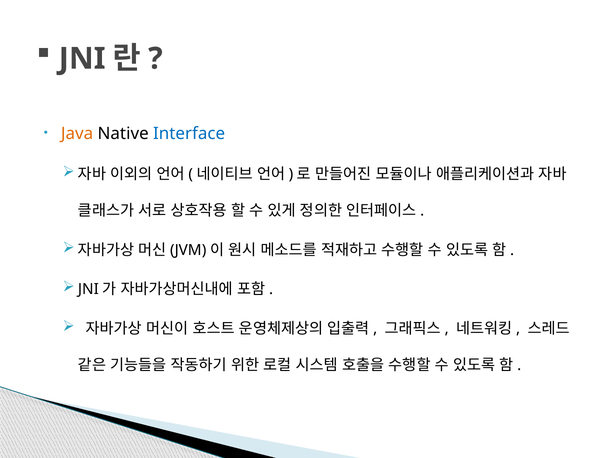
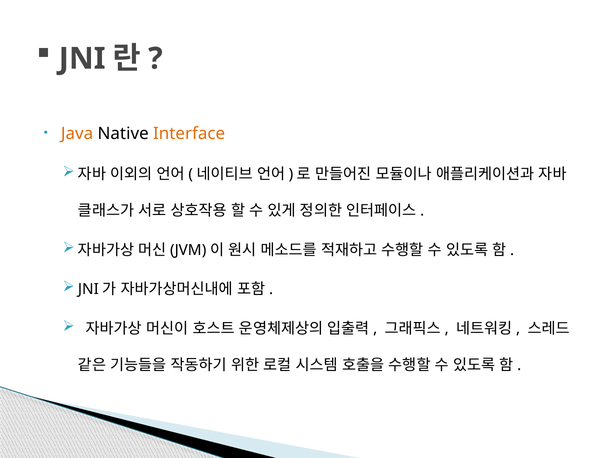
Interface colour: blue -> orange (189, 134)
